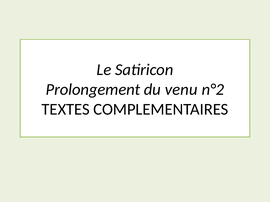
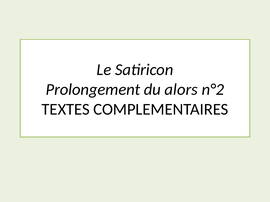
venu: venu -> alors (181, 90)
